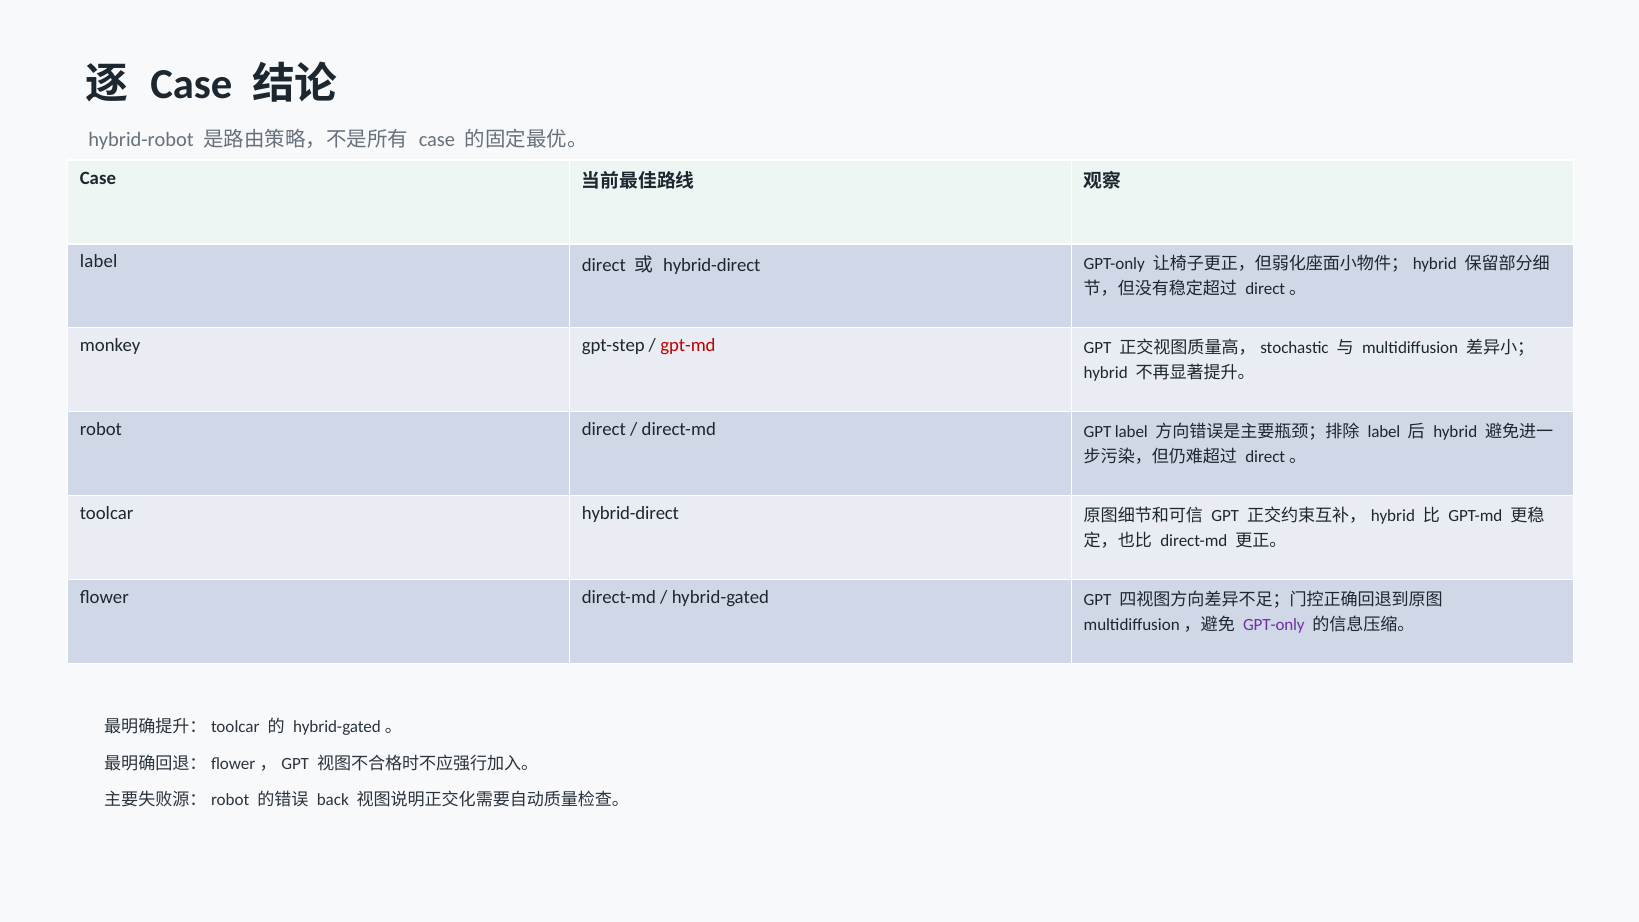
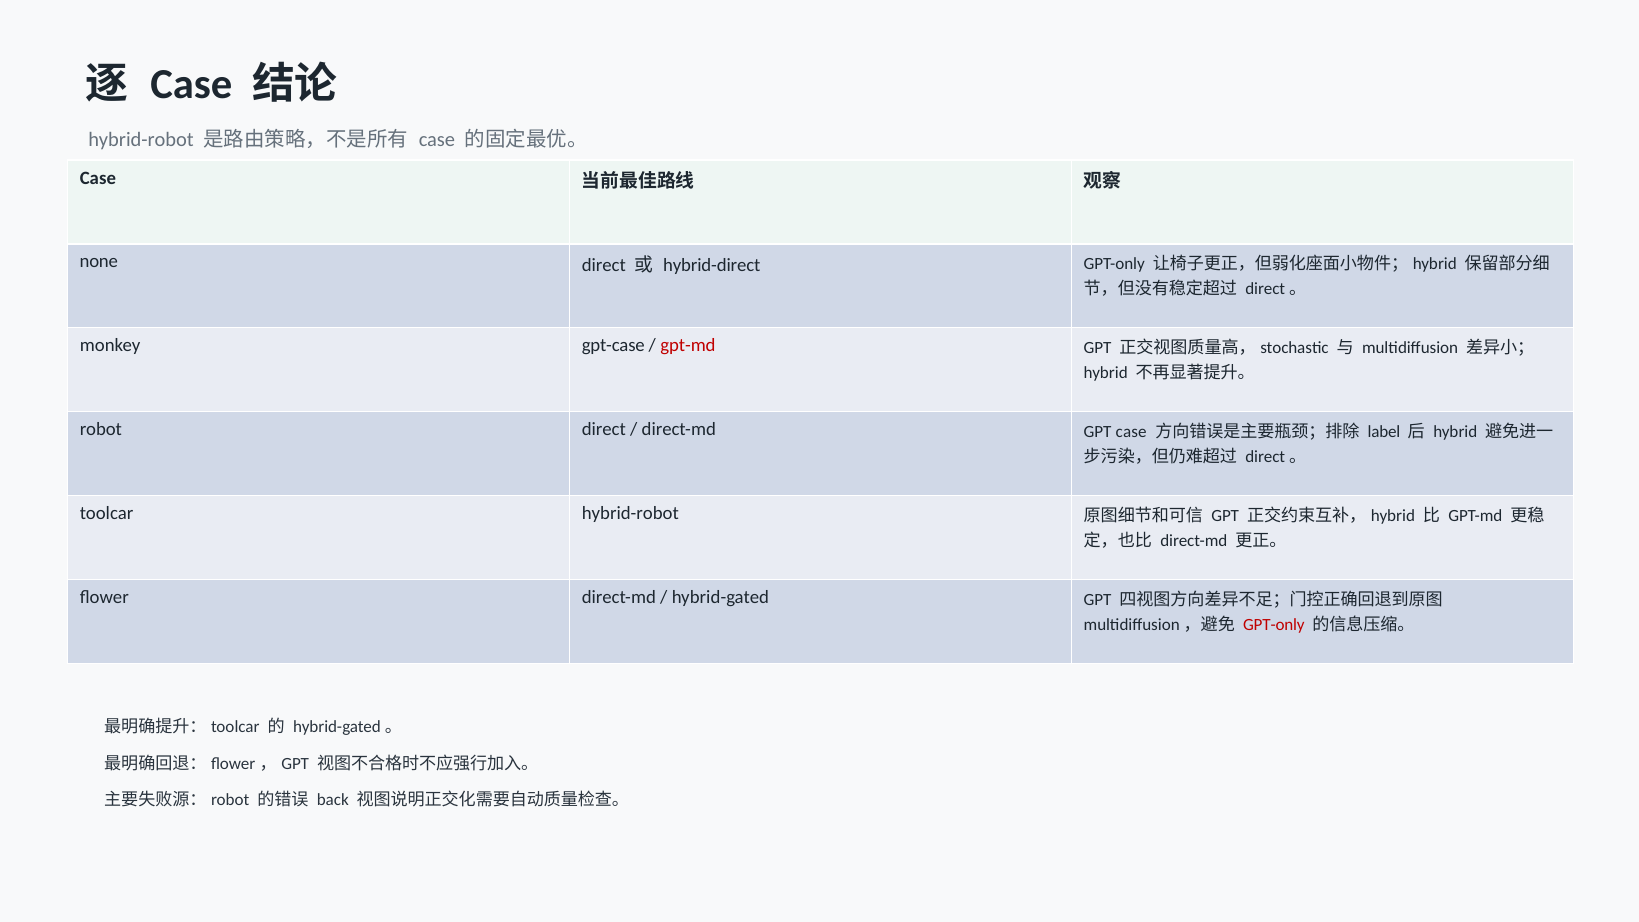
label: label -> none (99, 262)
gpt-step: gpt-step -> gpt-case (613, 346)
GPT label: label -> case (1131, 432)
toolcar hybrid-direct: hybrid-direct -> hybrid-robot (630, 514)
GPT-only colour: purple -> red (1274, 624)
